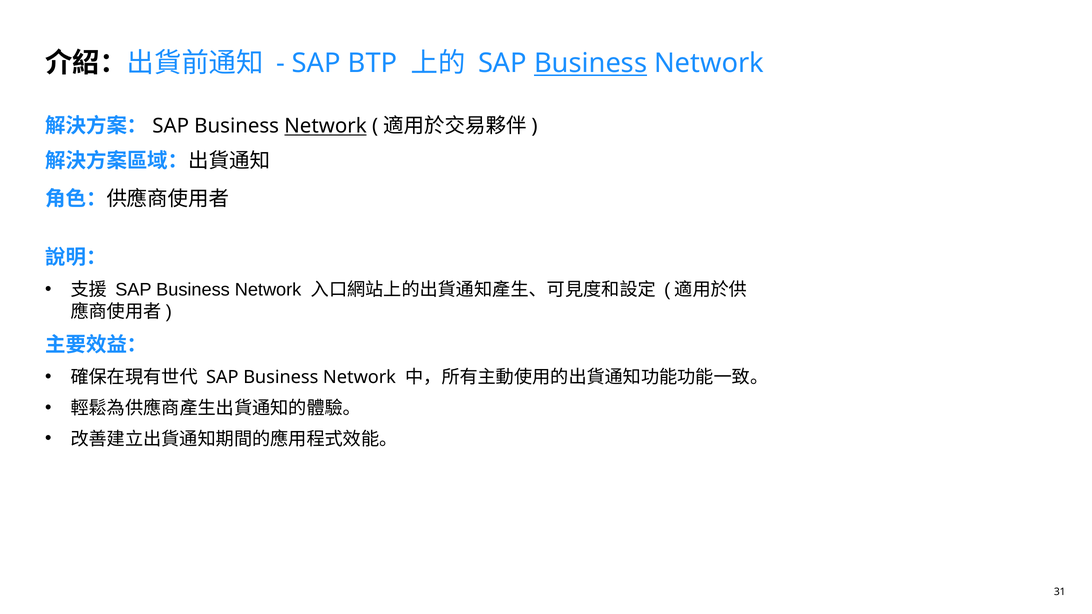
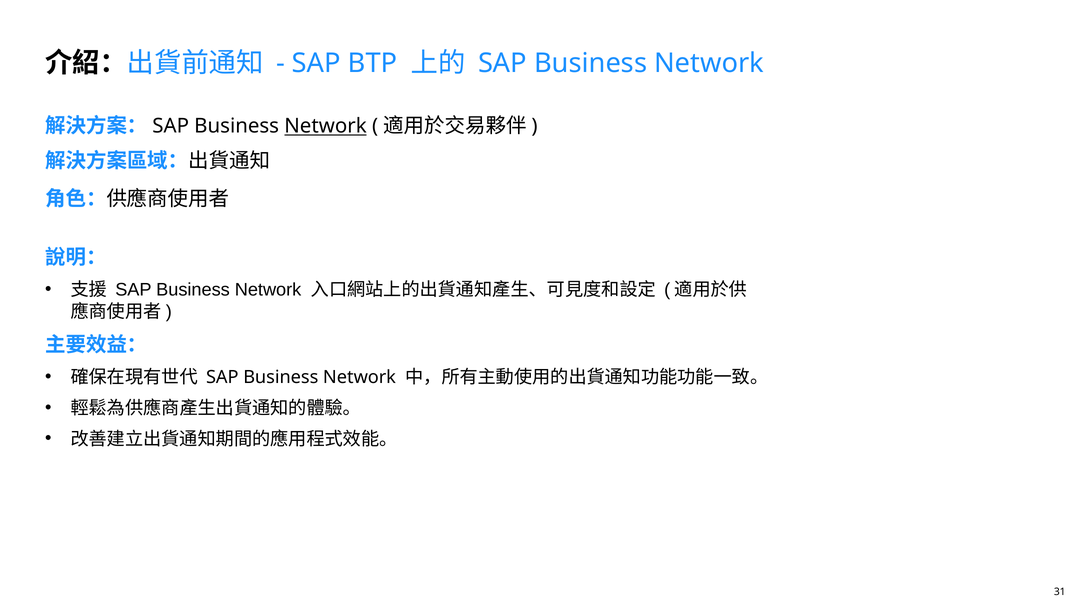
Business underline: present -> none (591, 63)
